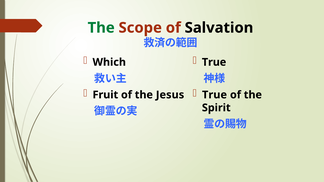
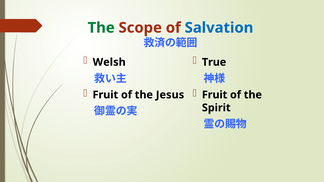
Salvation colour: black -> blue (219, 28)
Which: Which -> Welsh (109, 62)
True: True -> Fruit (215, 95)
